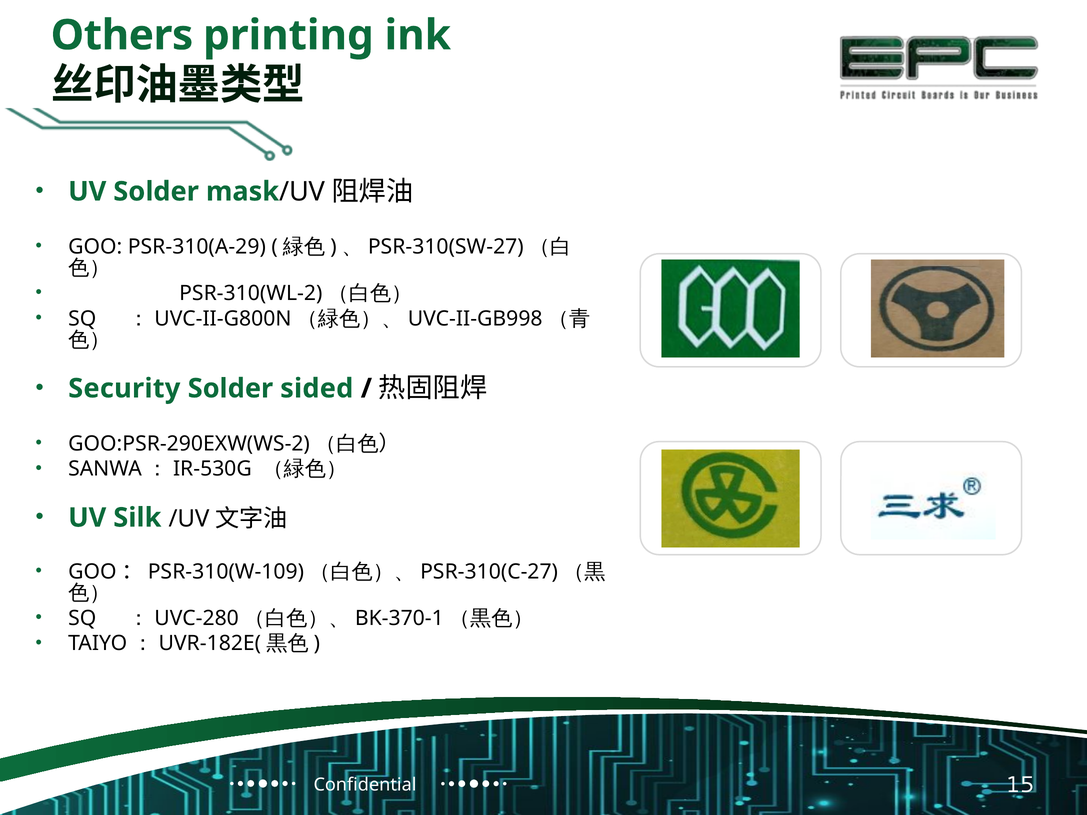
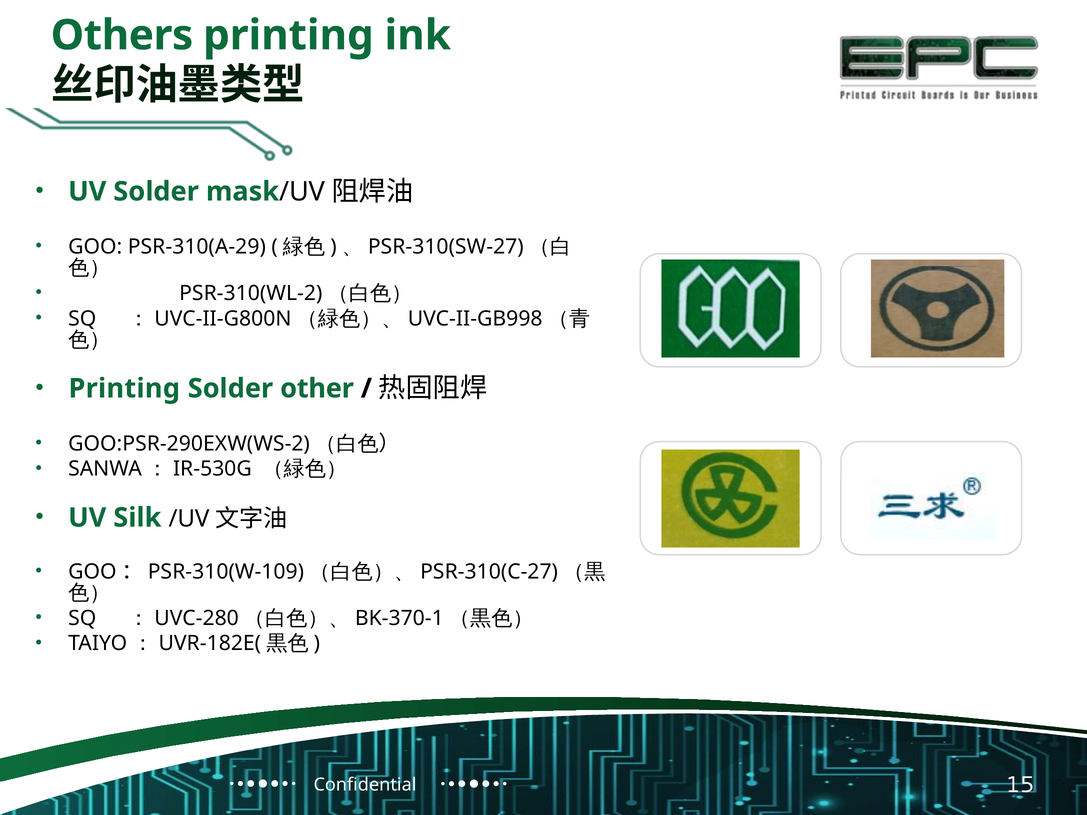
Security: Security -> Printing (124, 389)
sided: sided -> other (317, 389)
